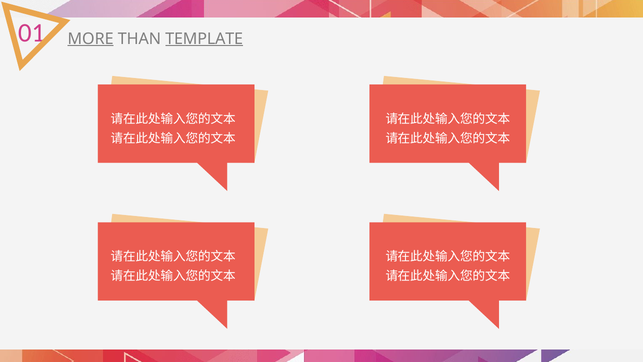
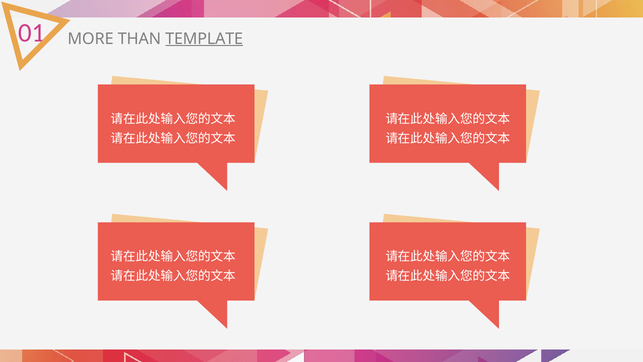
MORE underline: present -> none (91, 39)
